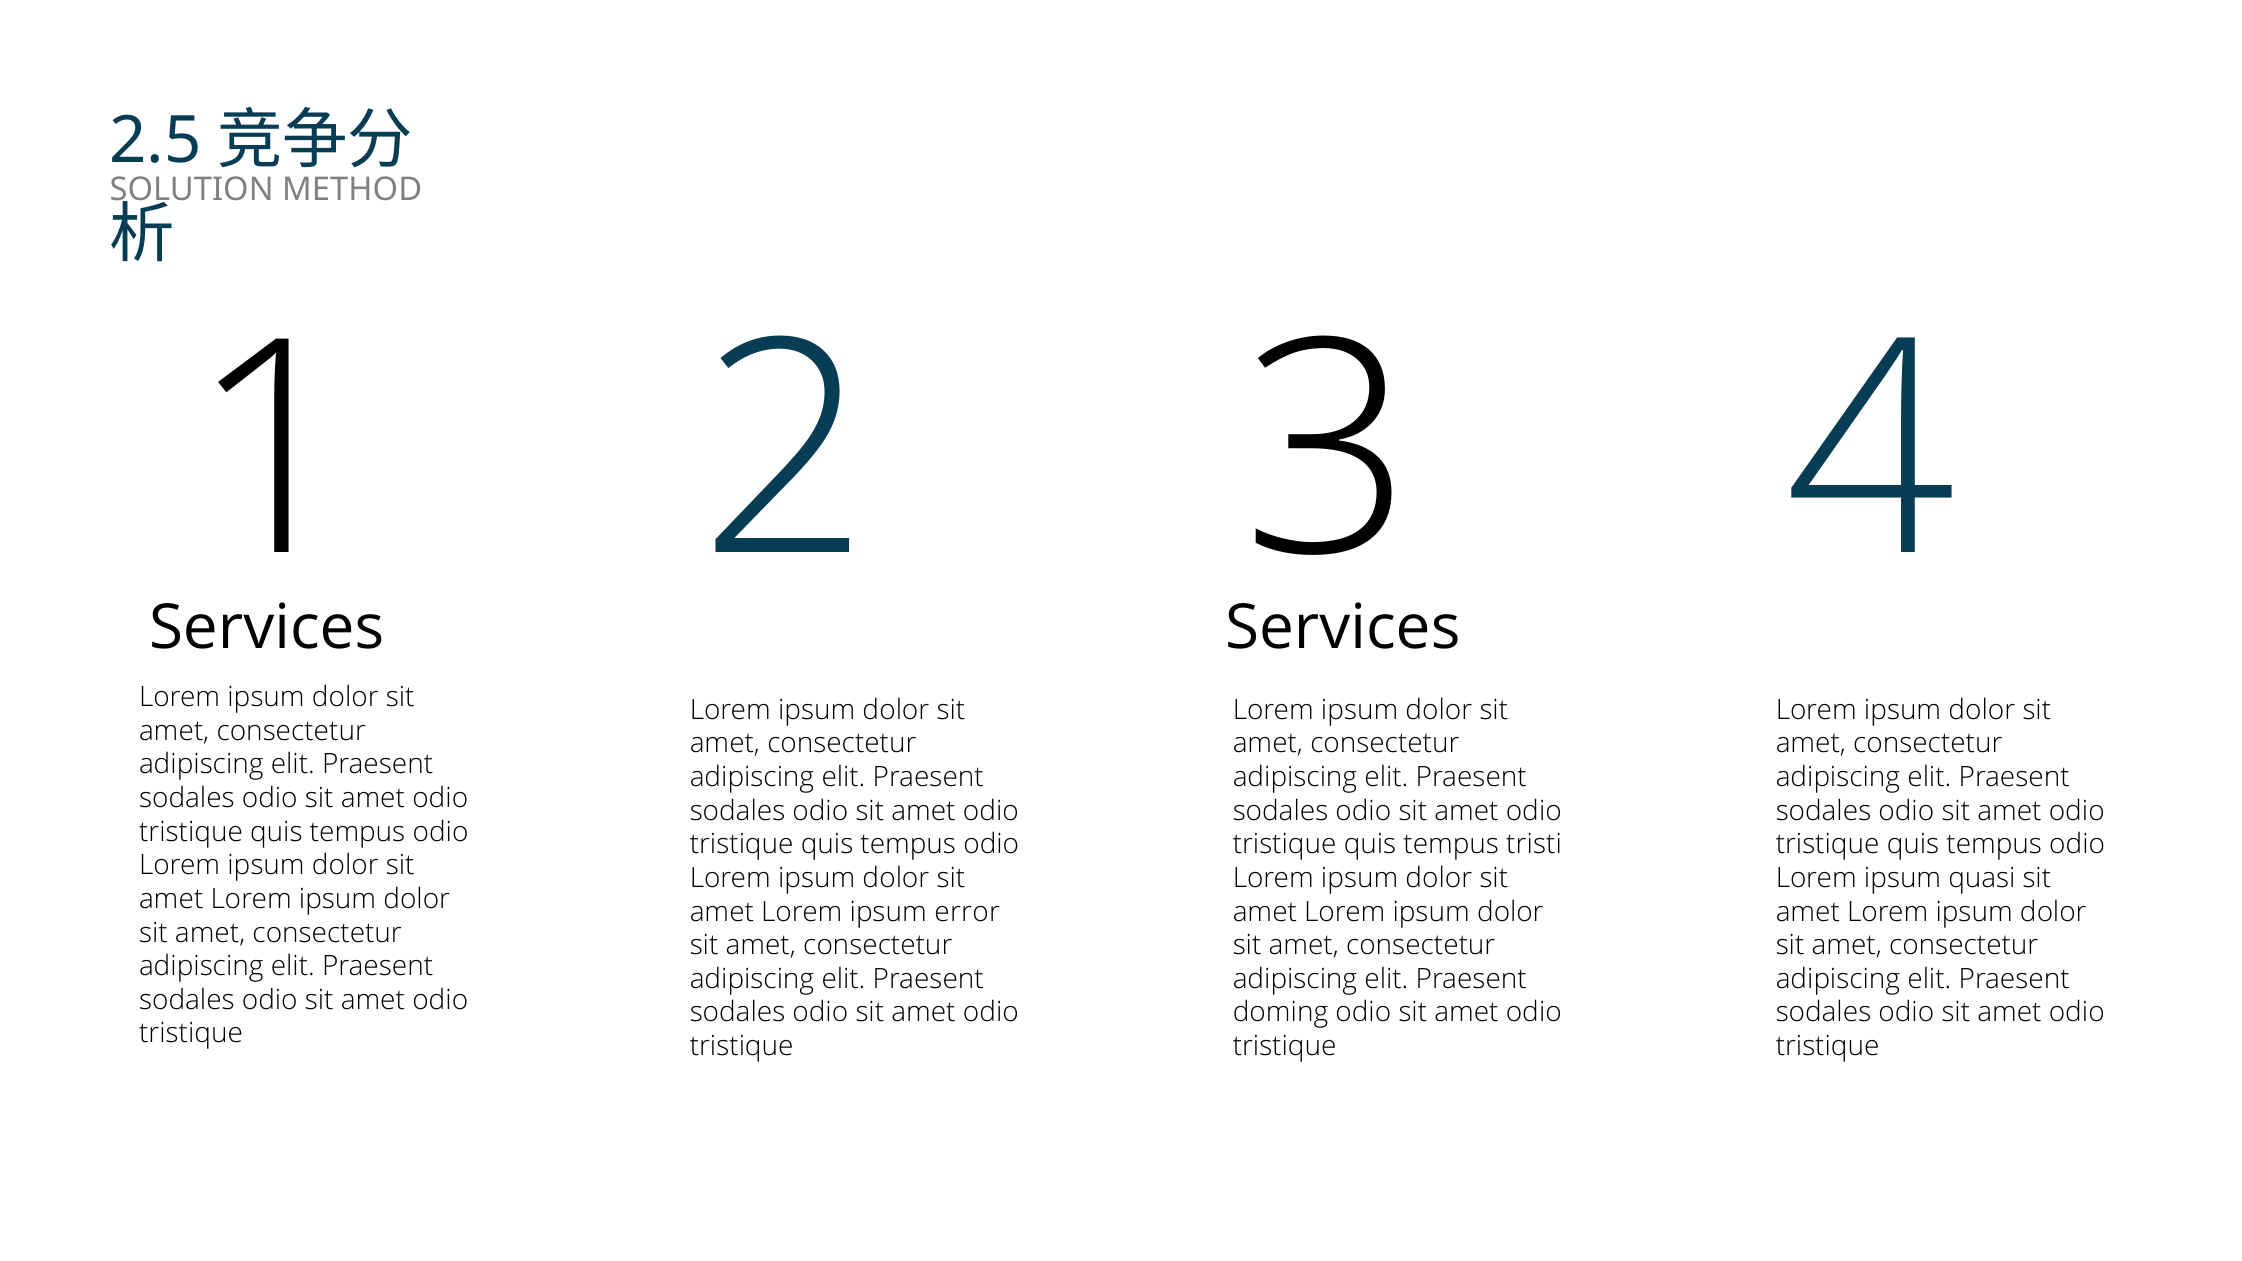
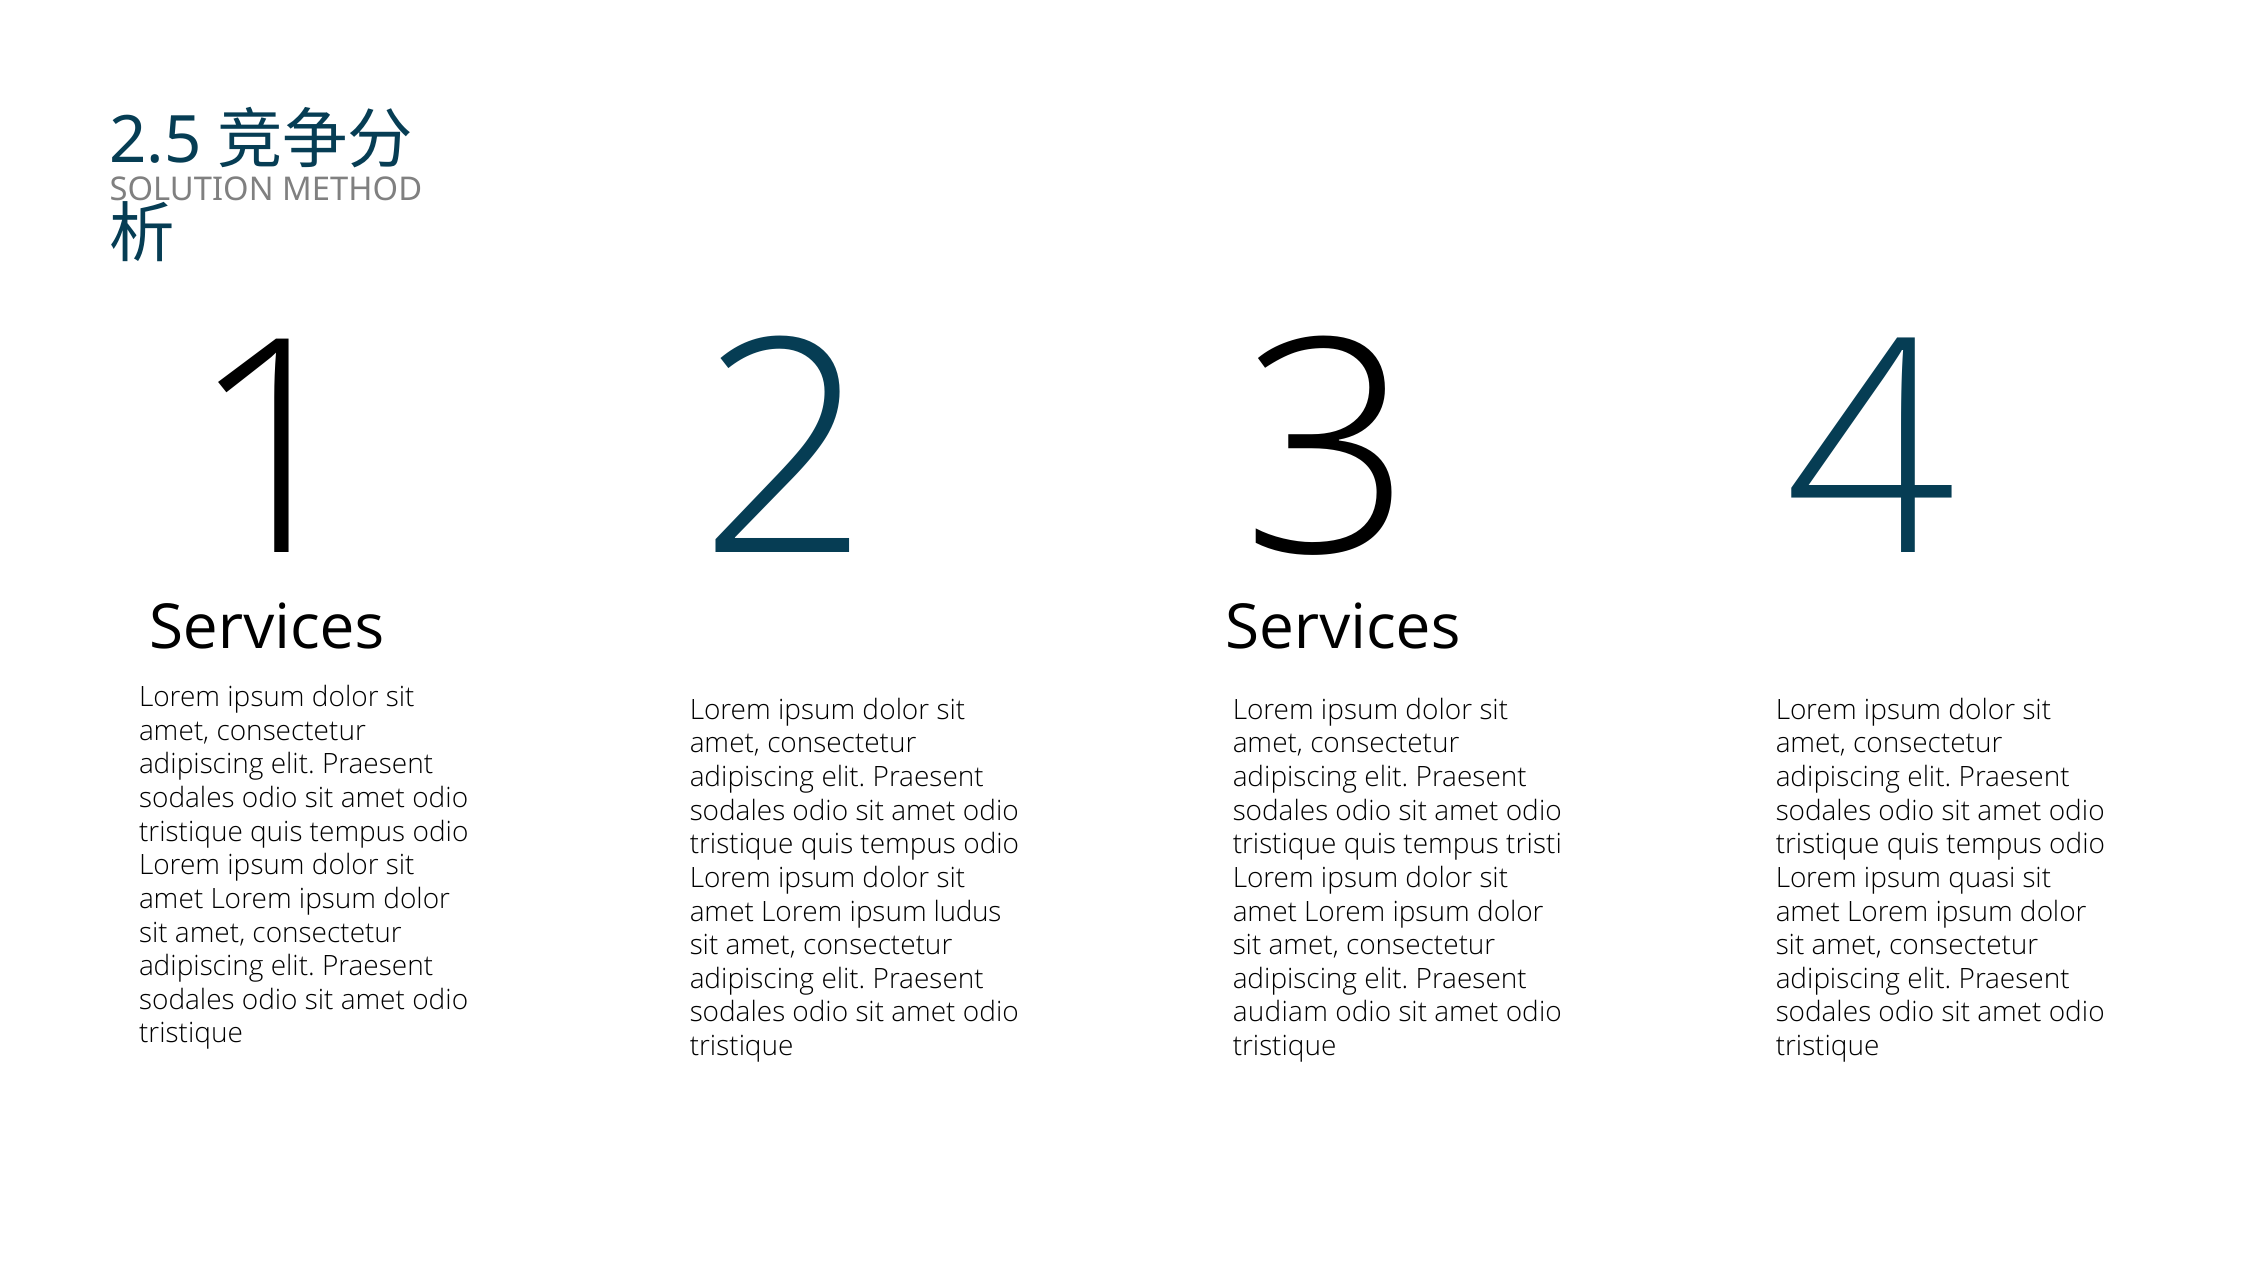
error: error -> ludus (967, 912)
doming: doming -> audiam (1280, 1013)
